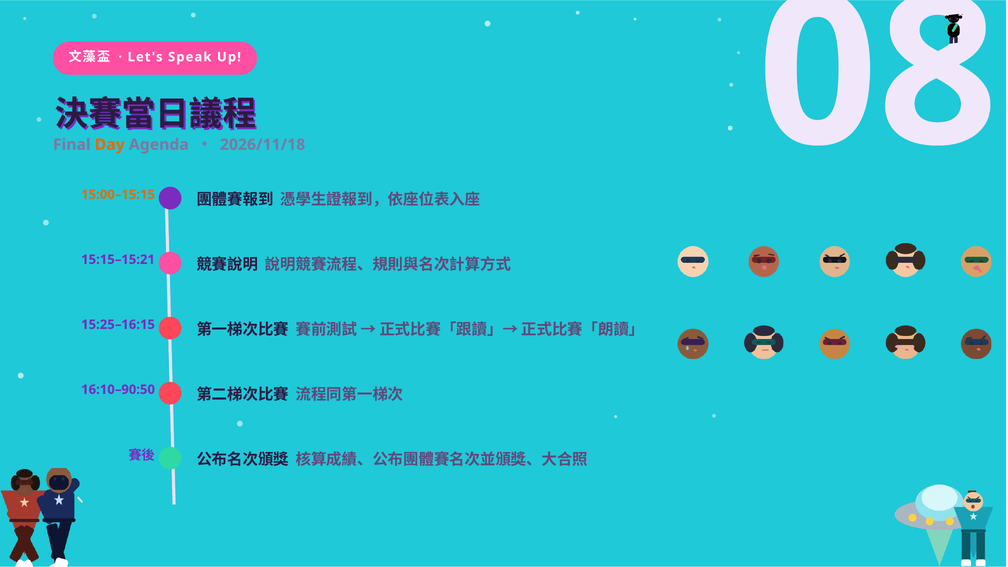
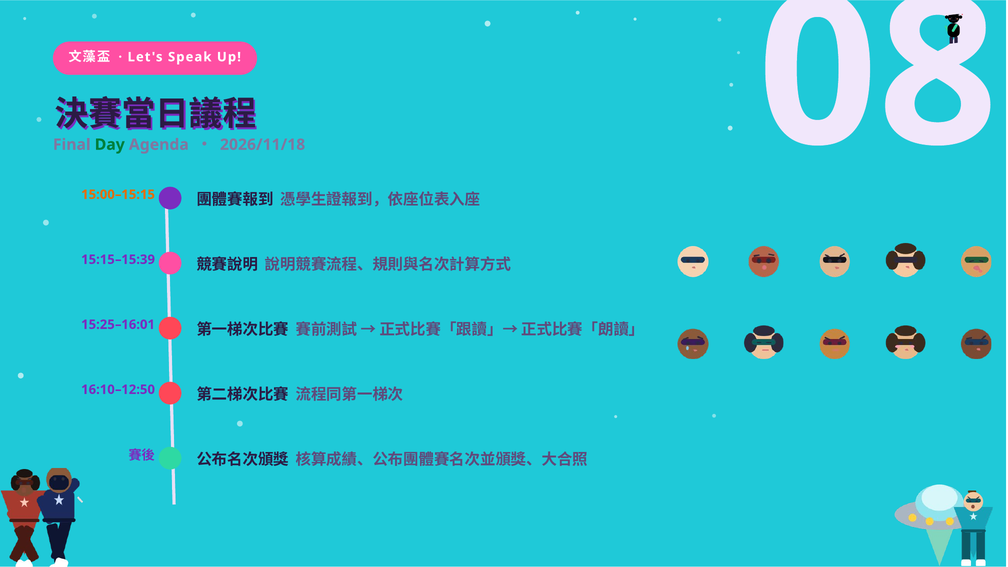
Day colour: orange -> green (110, 145)
15:15–15:21: 15:15–15:21 -> 15:15–15:39 (118, 260)
15:25–16:15: 15:25–16:15 -> 15:25–16:01 (118, 325)
16:10–90:50: 16:10–90:50 -> 16:10–12:50 (118, 390)
